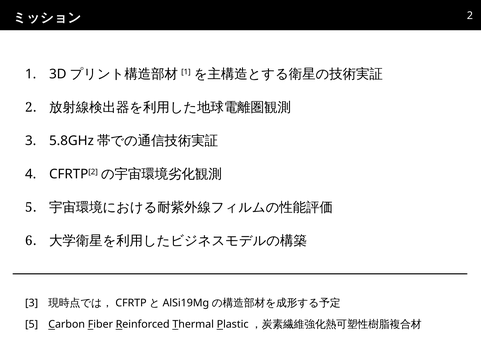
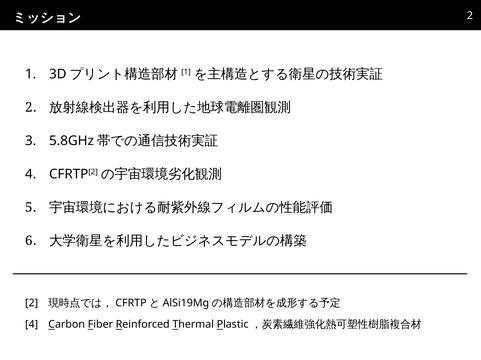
3: 3 -> 2 (32, 304)
5: 5 -> 4 (32, 325)
